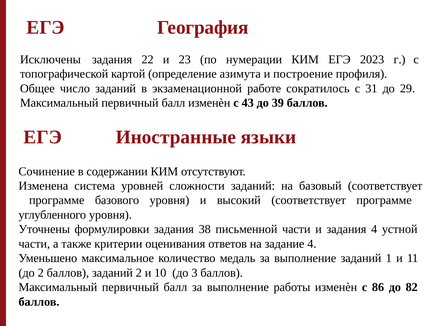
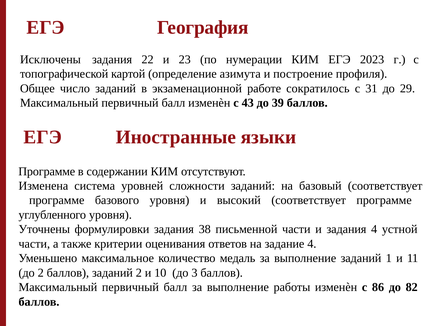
Сочинение: Сочинение -> Программе (47, 171)
